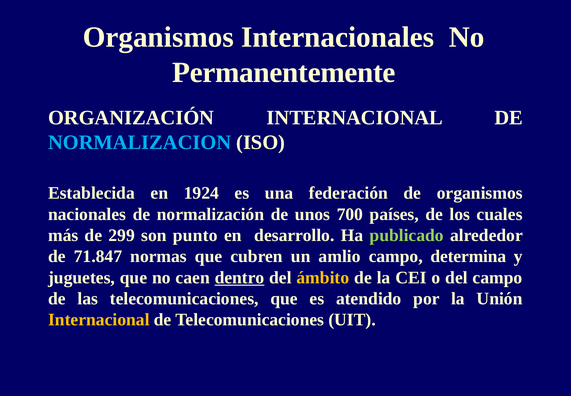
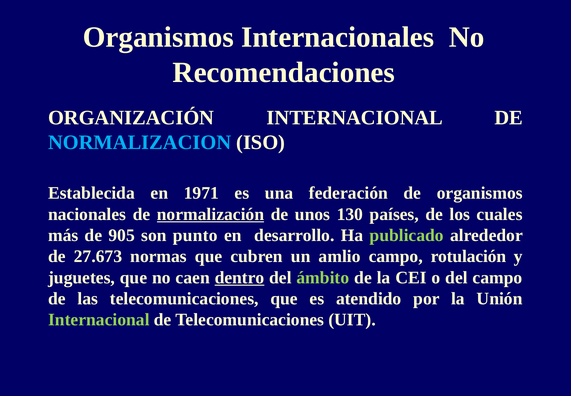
Permanentemente: Permanentemente -> Recomendaciones (284, 72)
1924: 1924 -> 1971 (201, 193)
normalización underline: none -> present (210, 214)
700: 700 -> 130 (350, 214)
299: 299 -> 905 (122, 235)
71.847: 71.847 -> 27.673 (98, 256)
determina: determina -> rotulación (468, 256)
ámbito colour: yellow -> light green (323, 277)
Internacional colour: yellow -> light green (99, 319)
